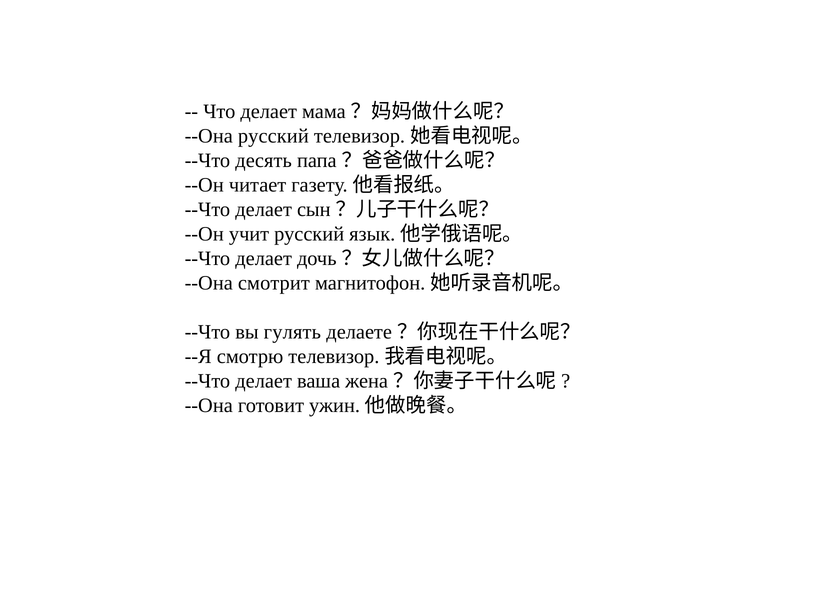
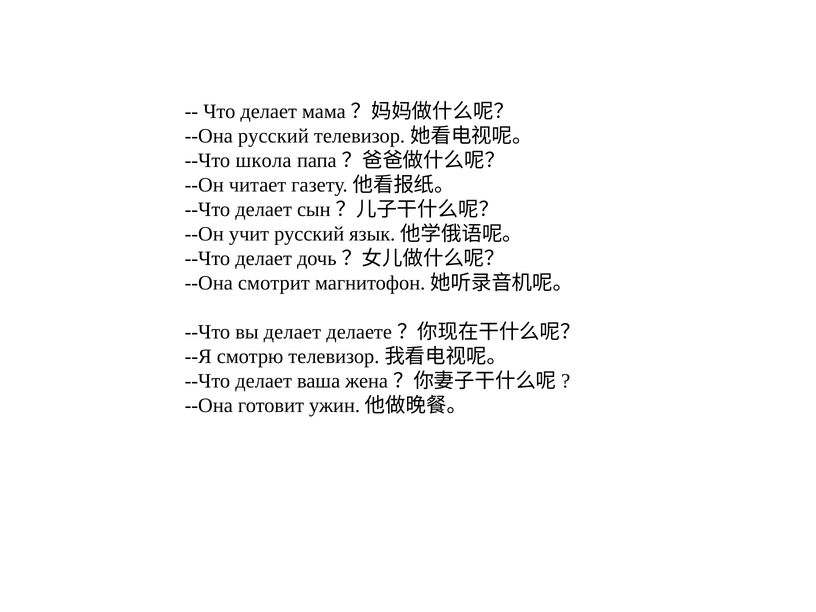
десять: десять -> школа (264, 161)
вы гулять: гулять -> делает (292, 332)
